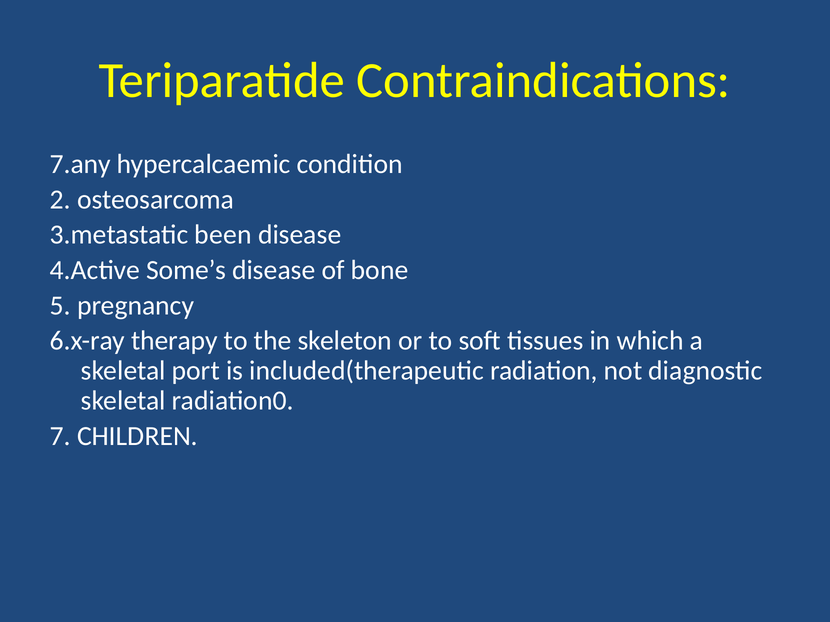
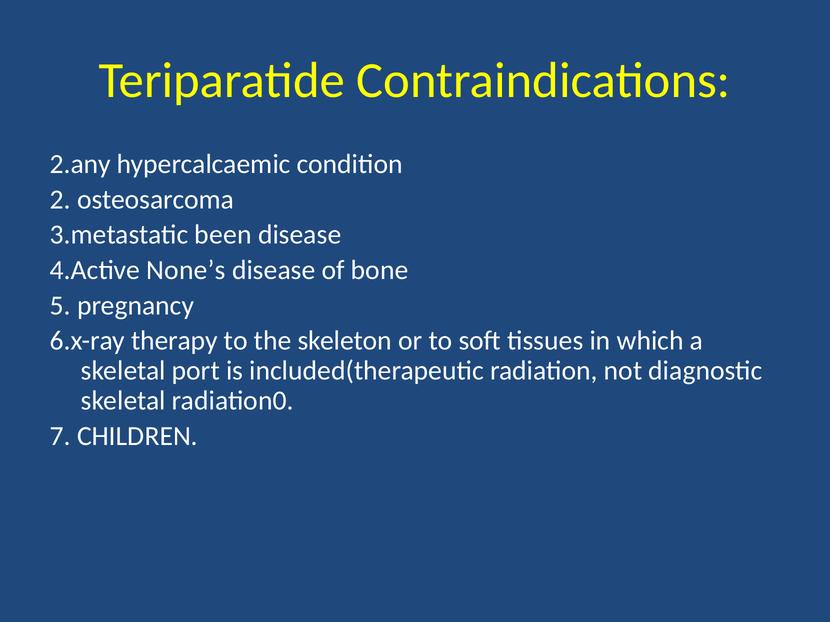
7.any: 7.any -> 2.any (80, 164)
Some’s: Some’s -> None’s (186, 270)
